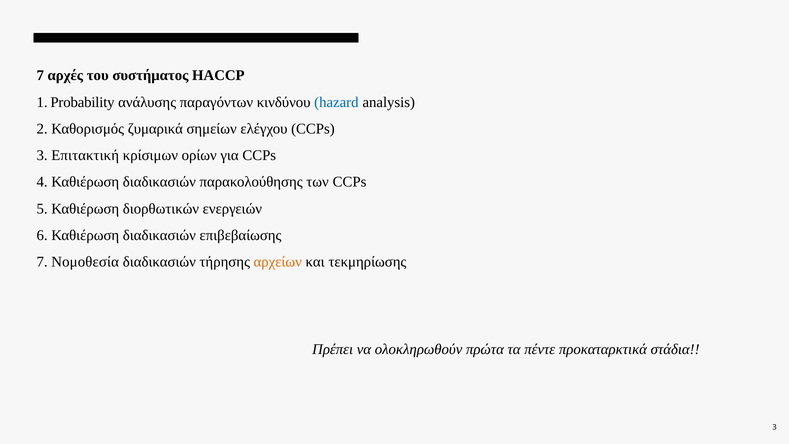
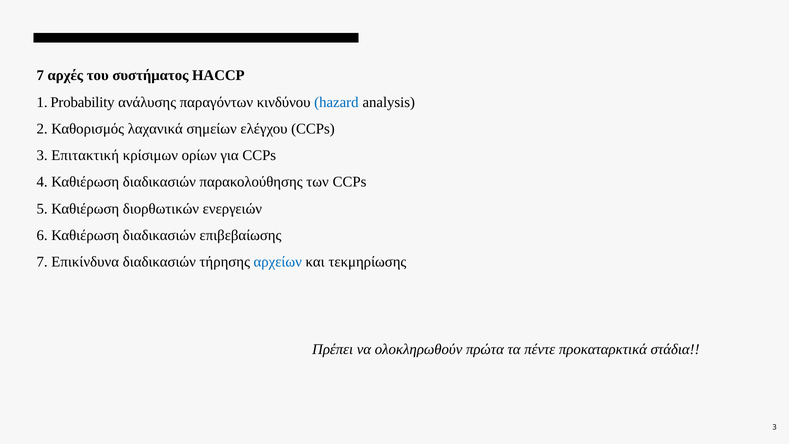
ζυμαρικά: ζυμαρικά -> λαχανικά (155, 129)
Νομοθεσία: Νομοθεσία -> Επικίνδυνα (85, 262)
αρχείων colour: orange -> blue (278, 262)
